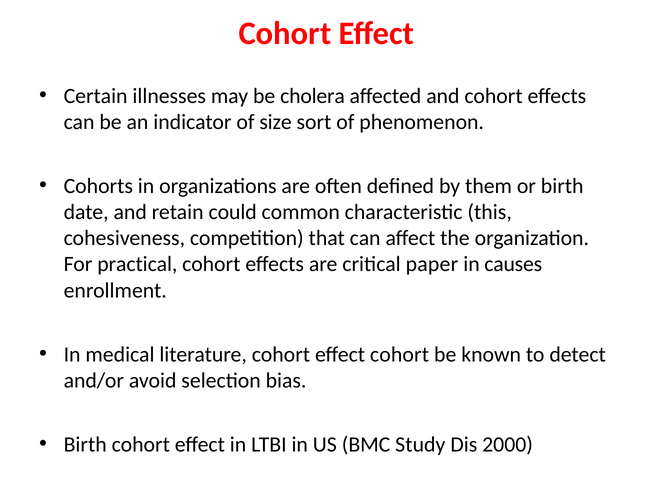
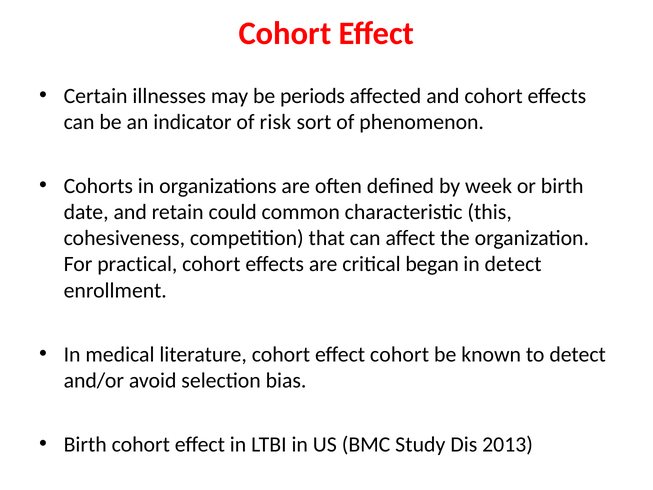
cholera: cholera -> periods (313, 96)
size: size -> risk (275, 122)
them: them -> week (489, 186)
paper: paper -> began (432, 264)
in causes: causes -> detect (513, 264)
2000: 2000 -> 2013 (508, 444)
